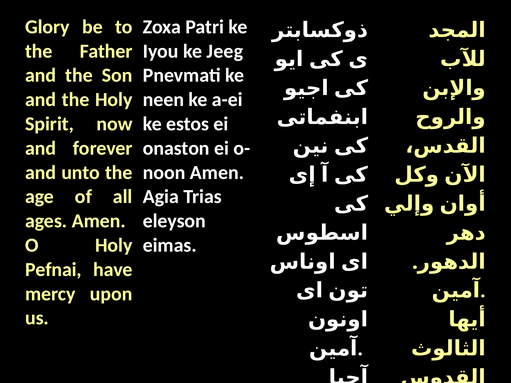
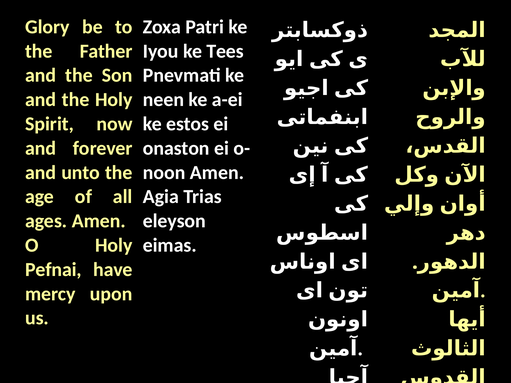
Jeeg: Jeeg -> Tees (225, 51)
